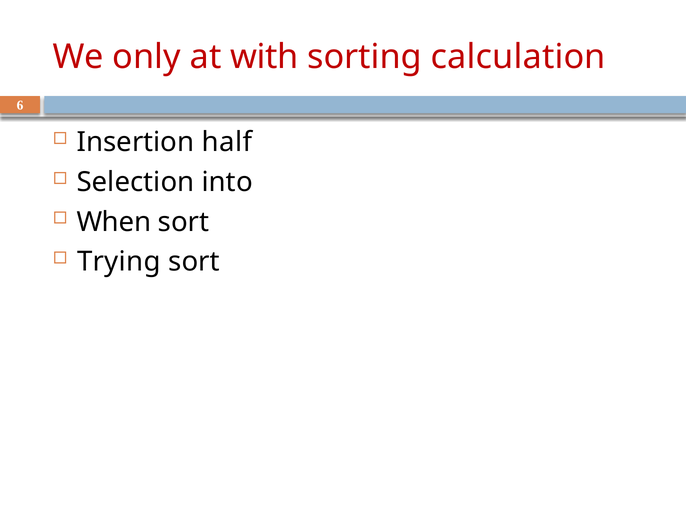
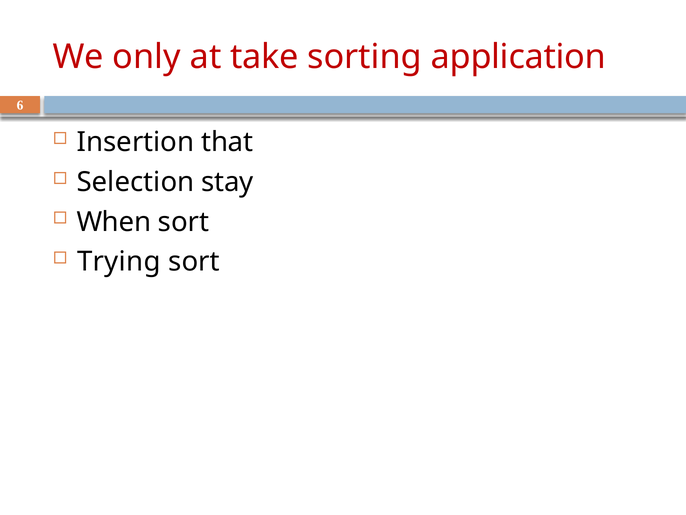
with: with -> take (264, 57)
calculation: calculation -> application (518, 57)
half: half -> that (227, 142)
into: into -> stay (227, 182)
